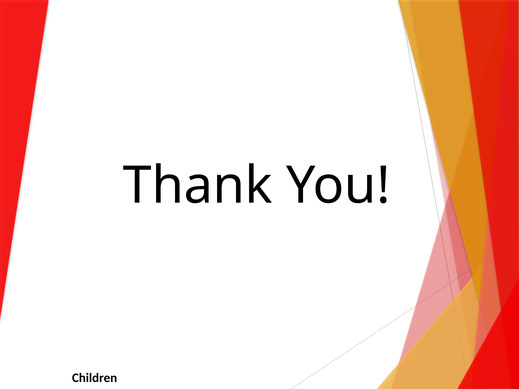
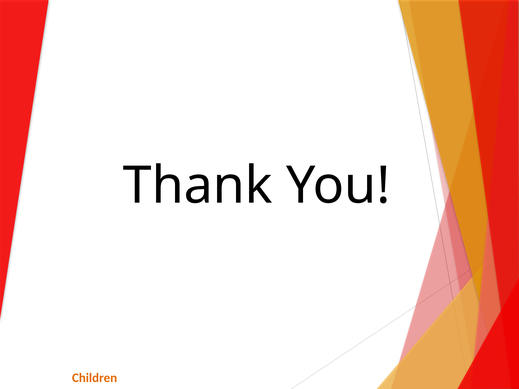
Children colour: black -> orange (95, 378)
